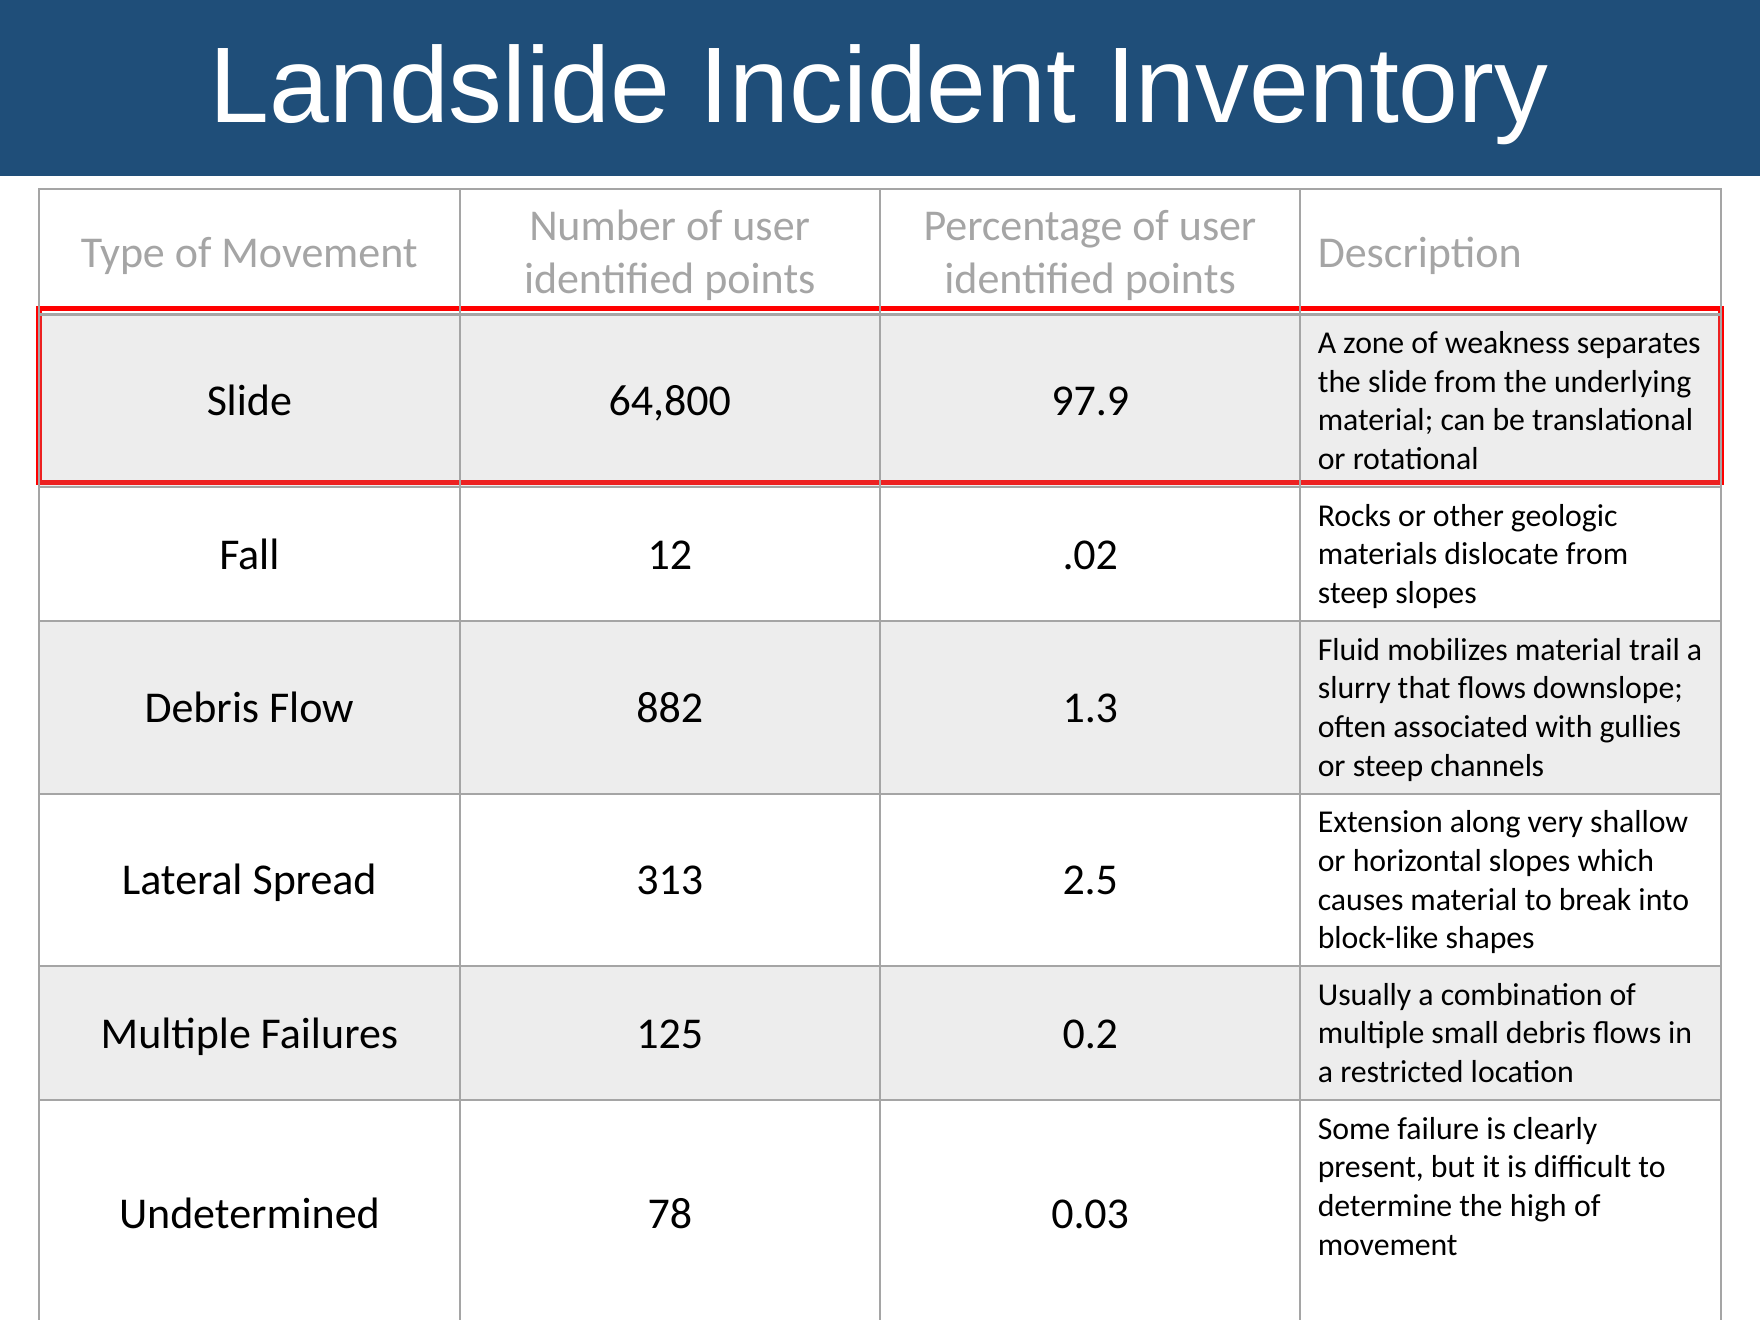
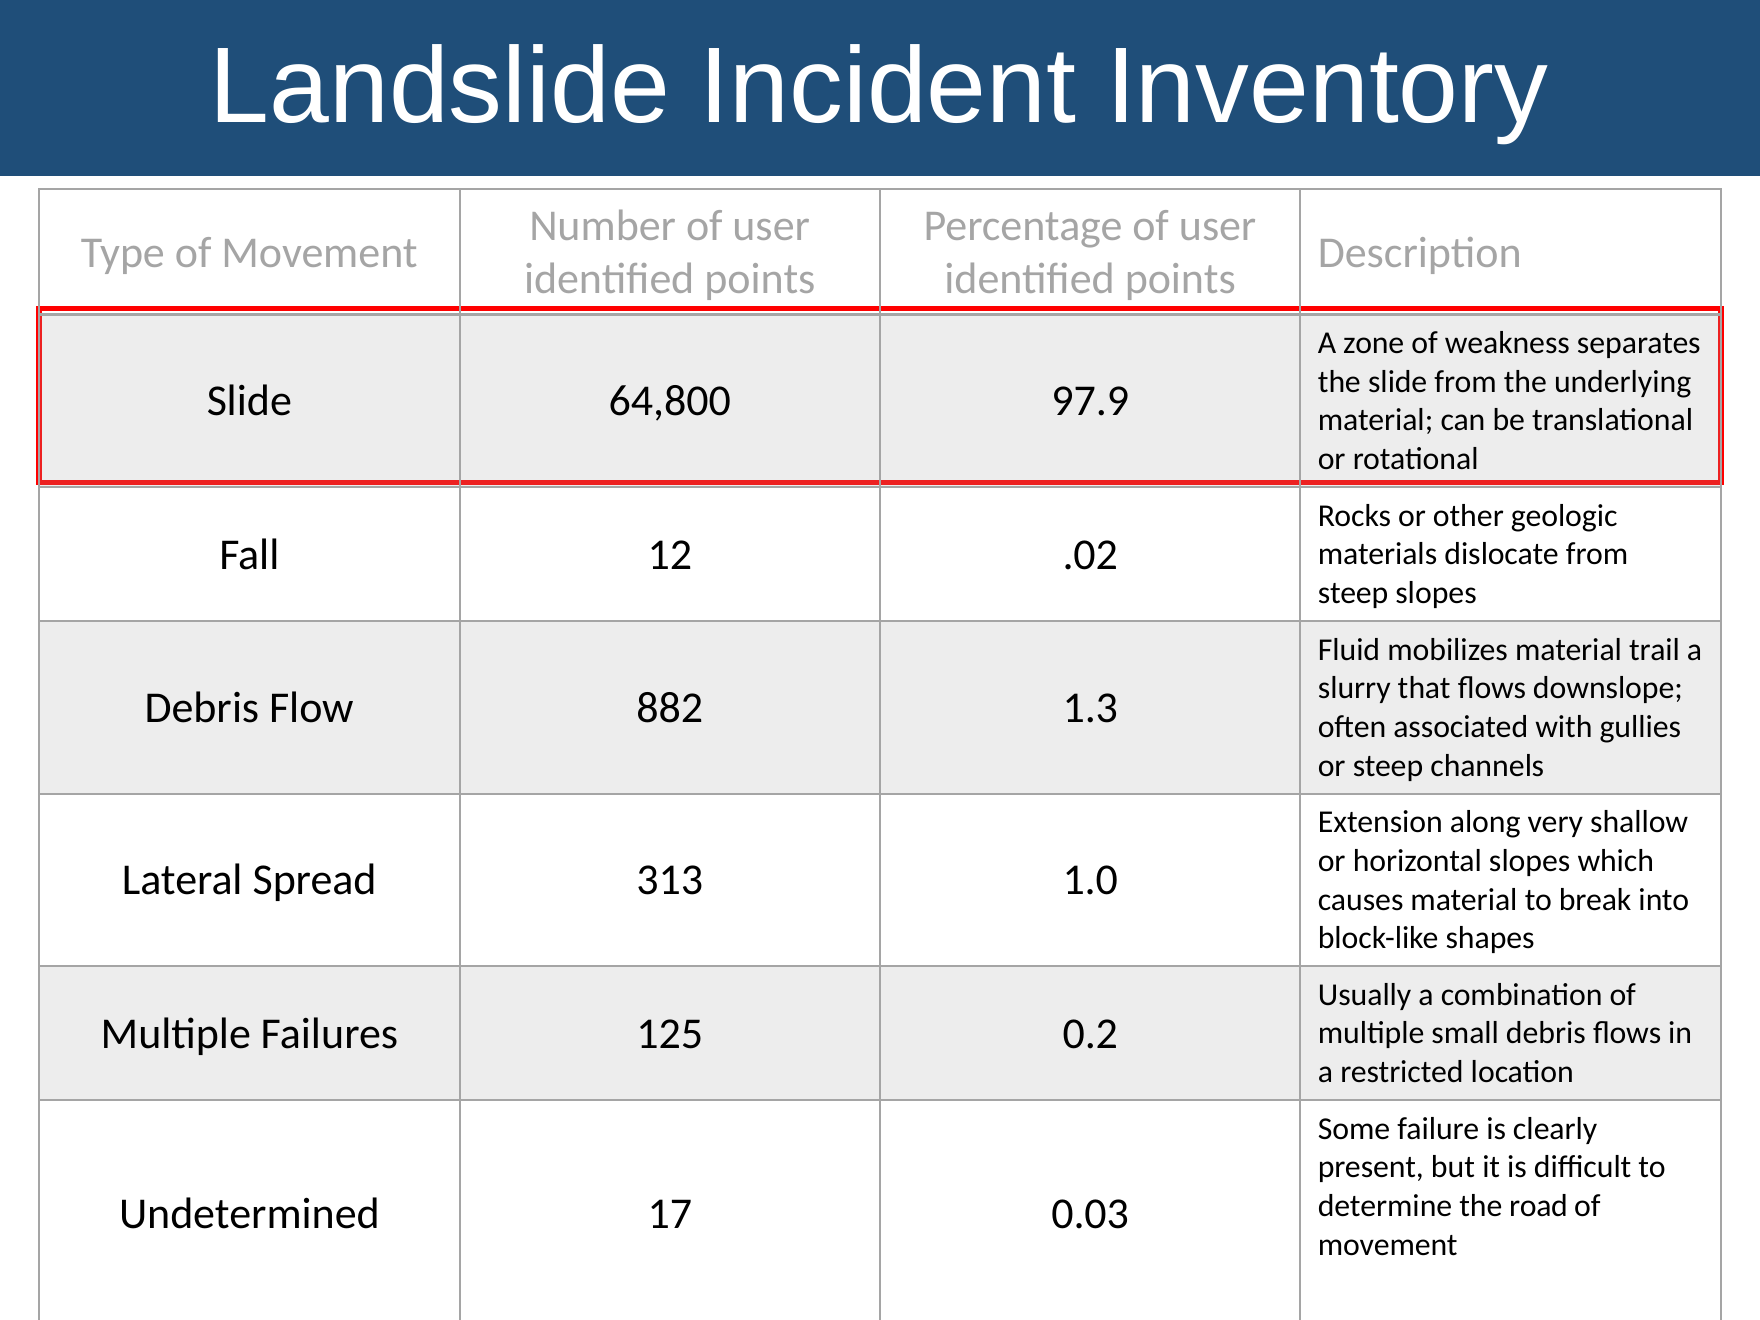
2.5: 2.5 -> 1.0 (1090, 880)
high: high -> road (1538, 1206)
78: 78 -> 17 (670, 1214)
